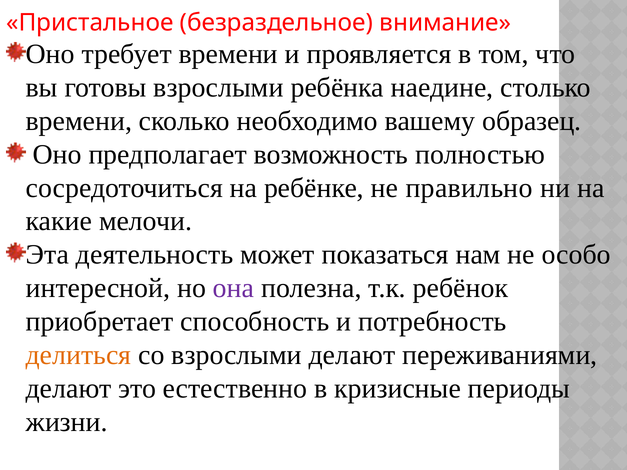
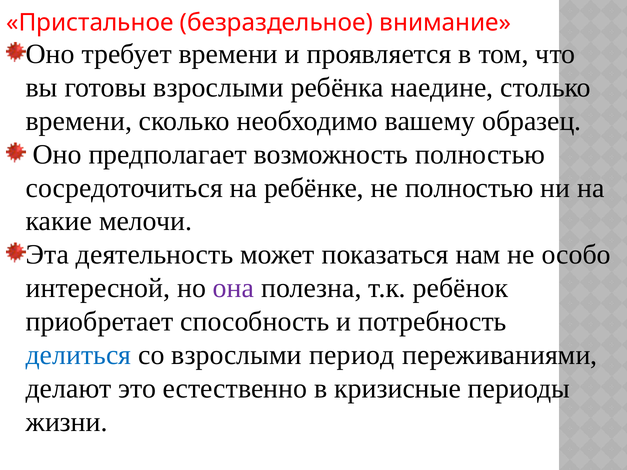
не правильно: правильно -> полностью (469, 188)
делиться colour: orange -> blue (78, 355)
взрослыми делают: делают -> период (352, 355)
